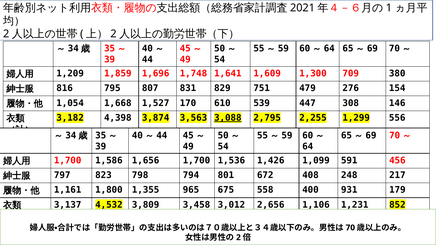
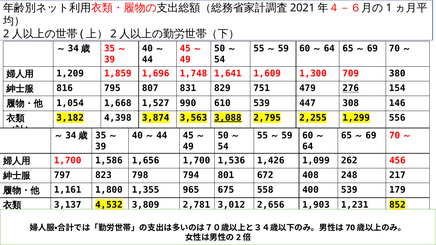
276 underline: none -> present (351, 88)
170: 170 -> 990 (188, 103)
591: 591 -> 262 (349, 161)
400 931: 931 -> 539 (349, 190)
3,458: 3,458 -> 2,781 (196, 205)
1,106: 1,106 -> 1,903 (316, 205)
